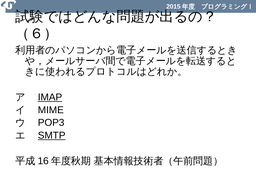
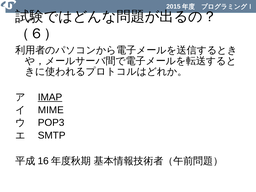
SMTP underline: present -> none (52, 135)
